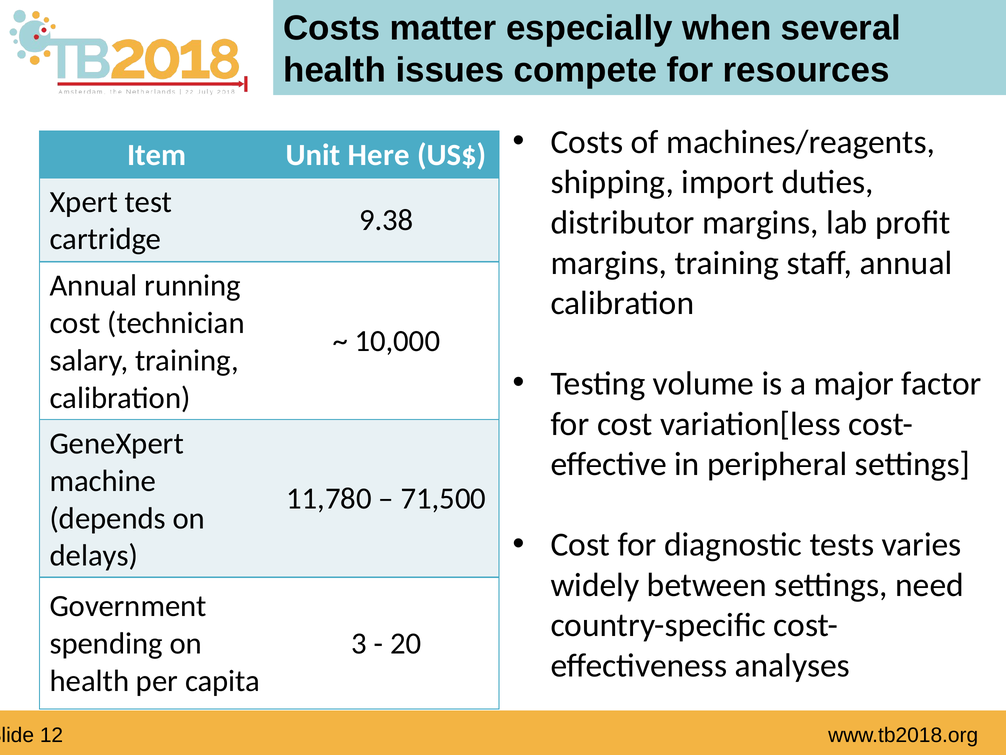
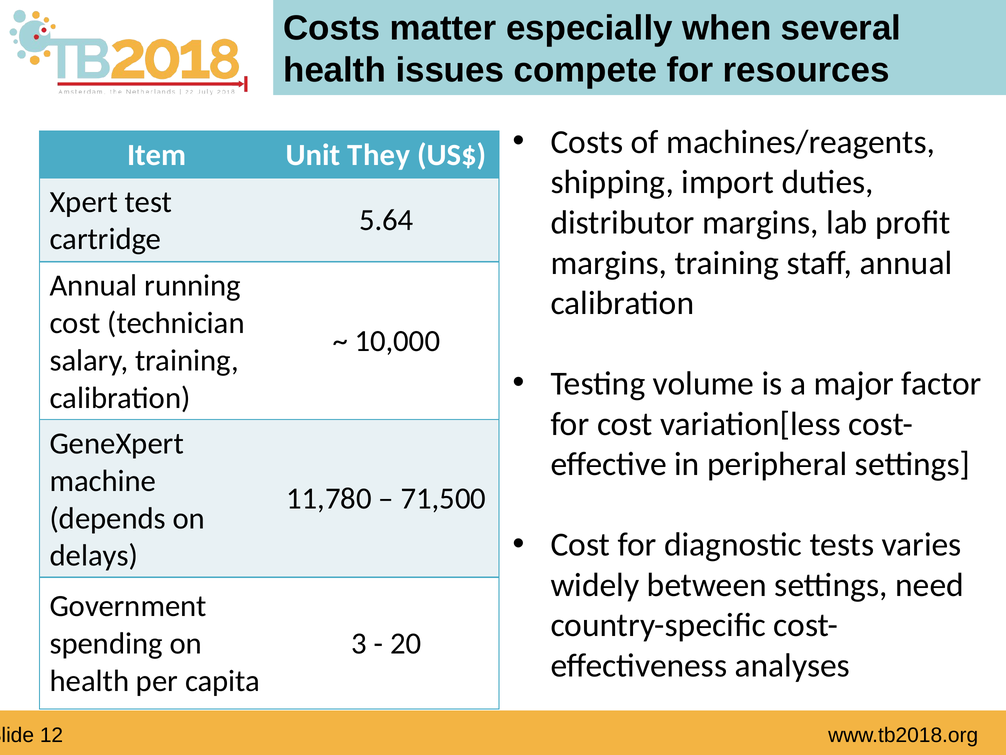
Here: Here -> They (379, 155)
9.38: 9.38 -> 5.64 (386, 220)
